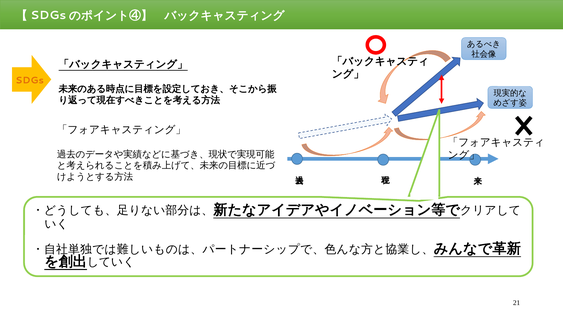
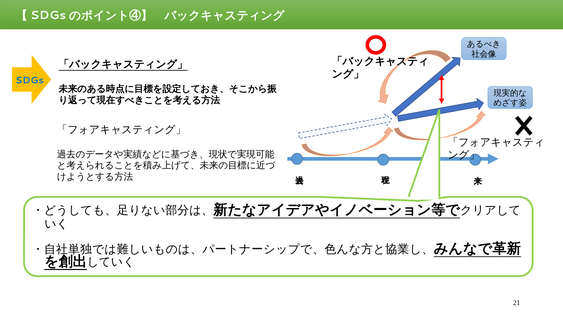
SDGs colour: orange -> blue (30, 80)
